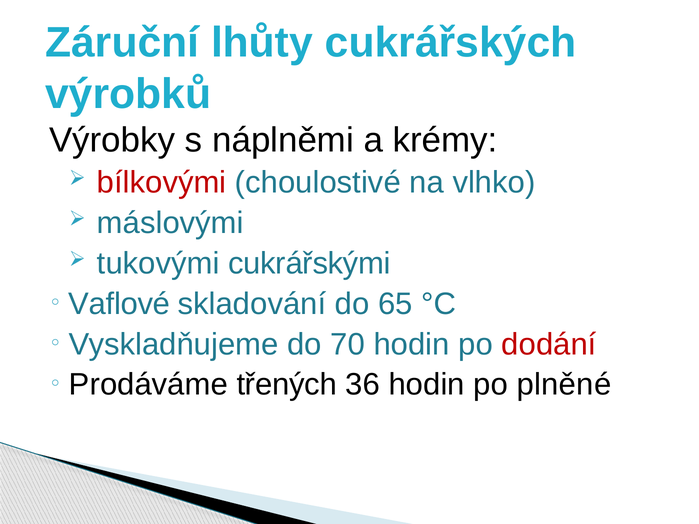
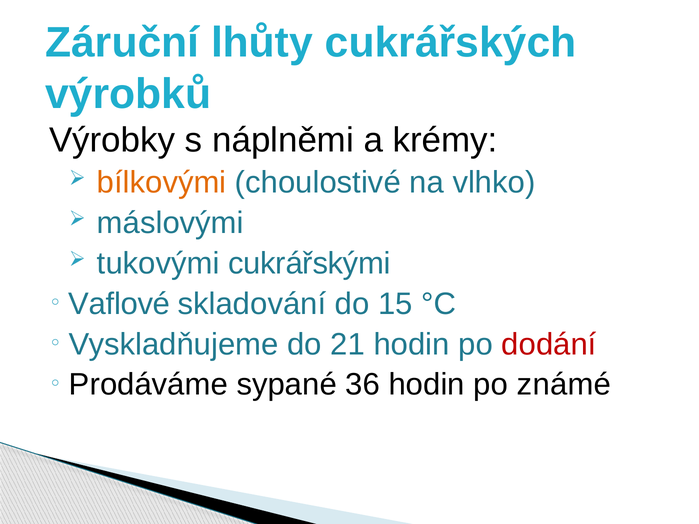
bílkovými colour: red -> orange (162, 183)
65: 65 -> 15 (395, 304)
70: 70 -> 21 (348, 344)
třených: třených -> sypané (287, 385)
plněné: plněné -> známé (564, 385)
